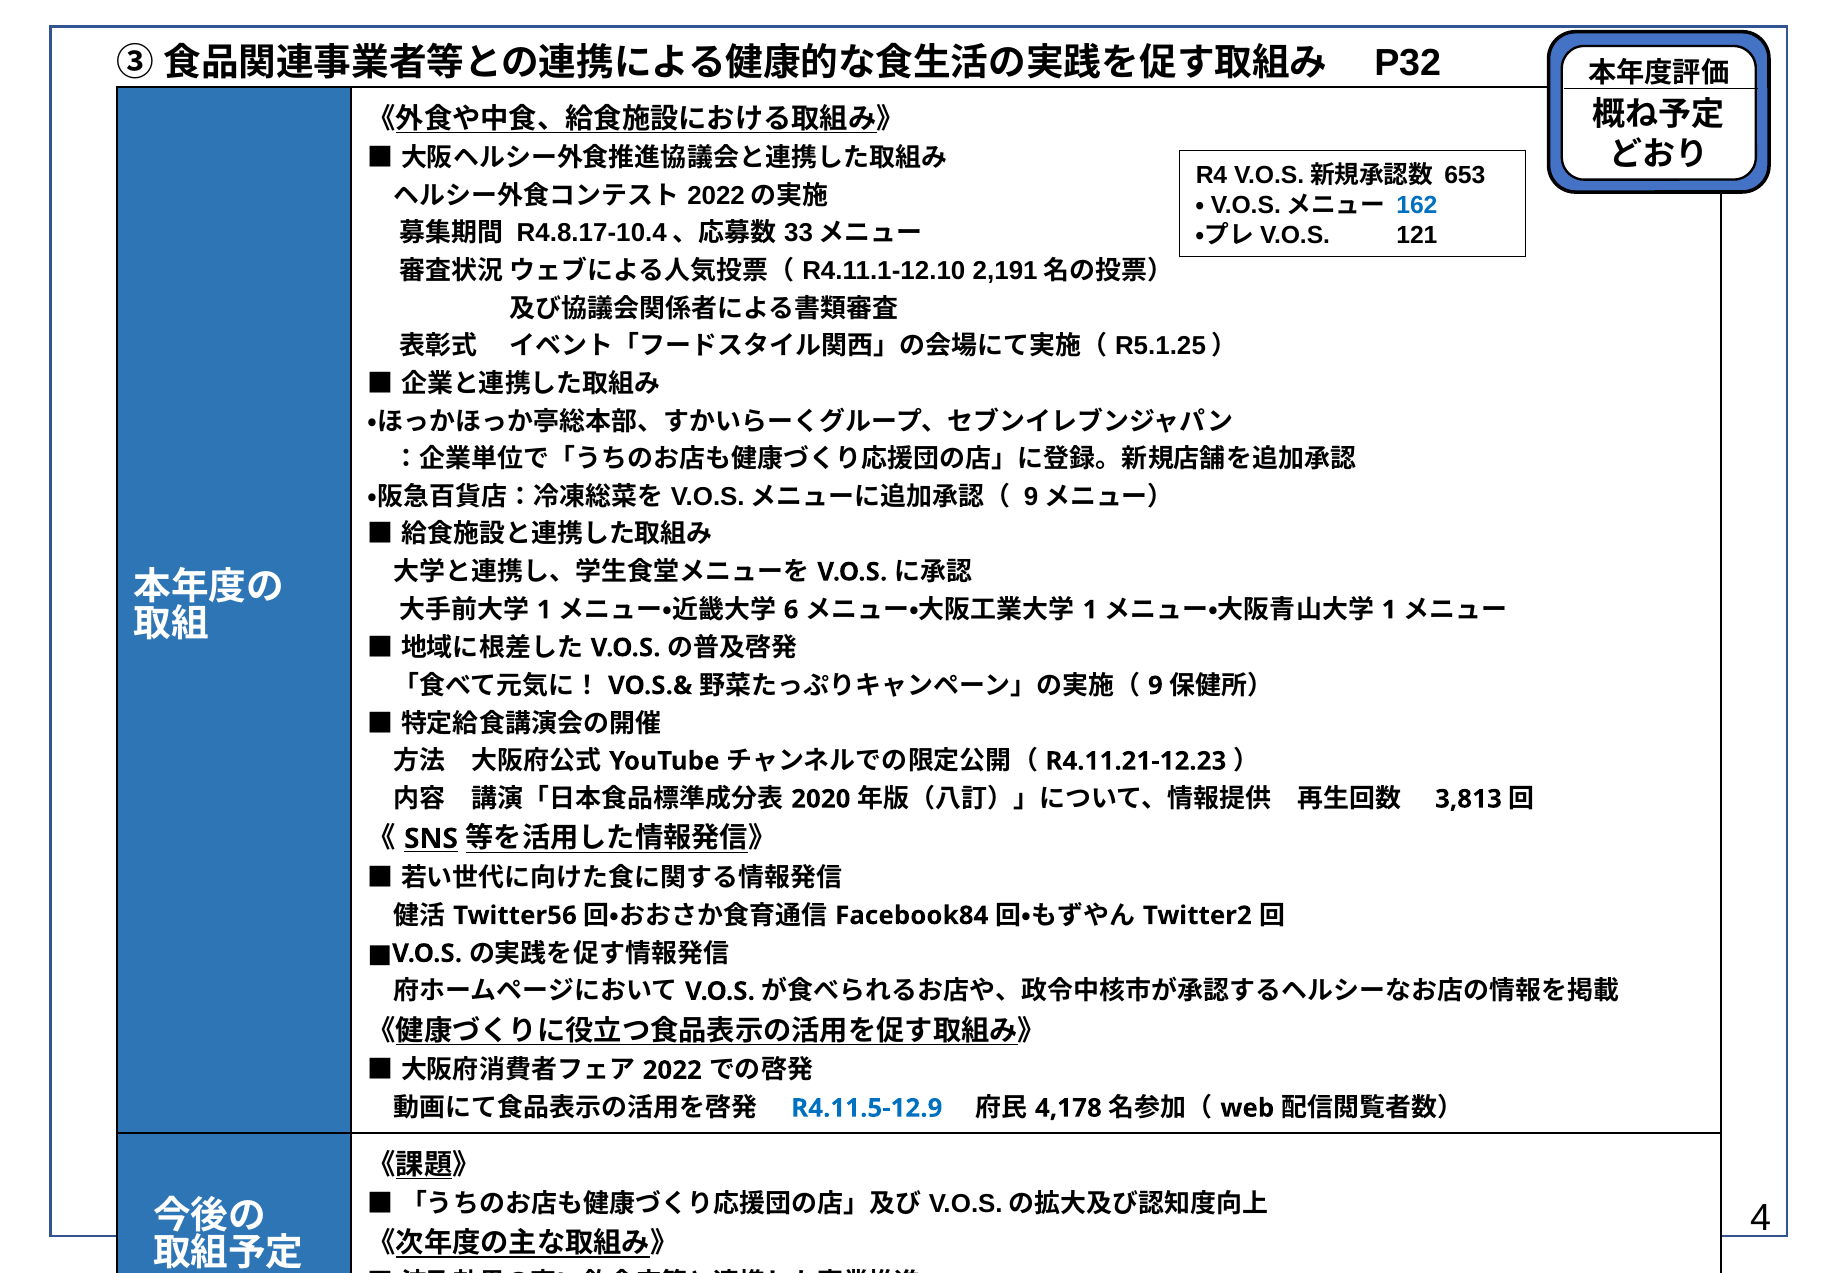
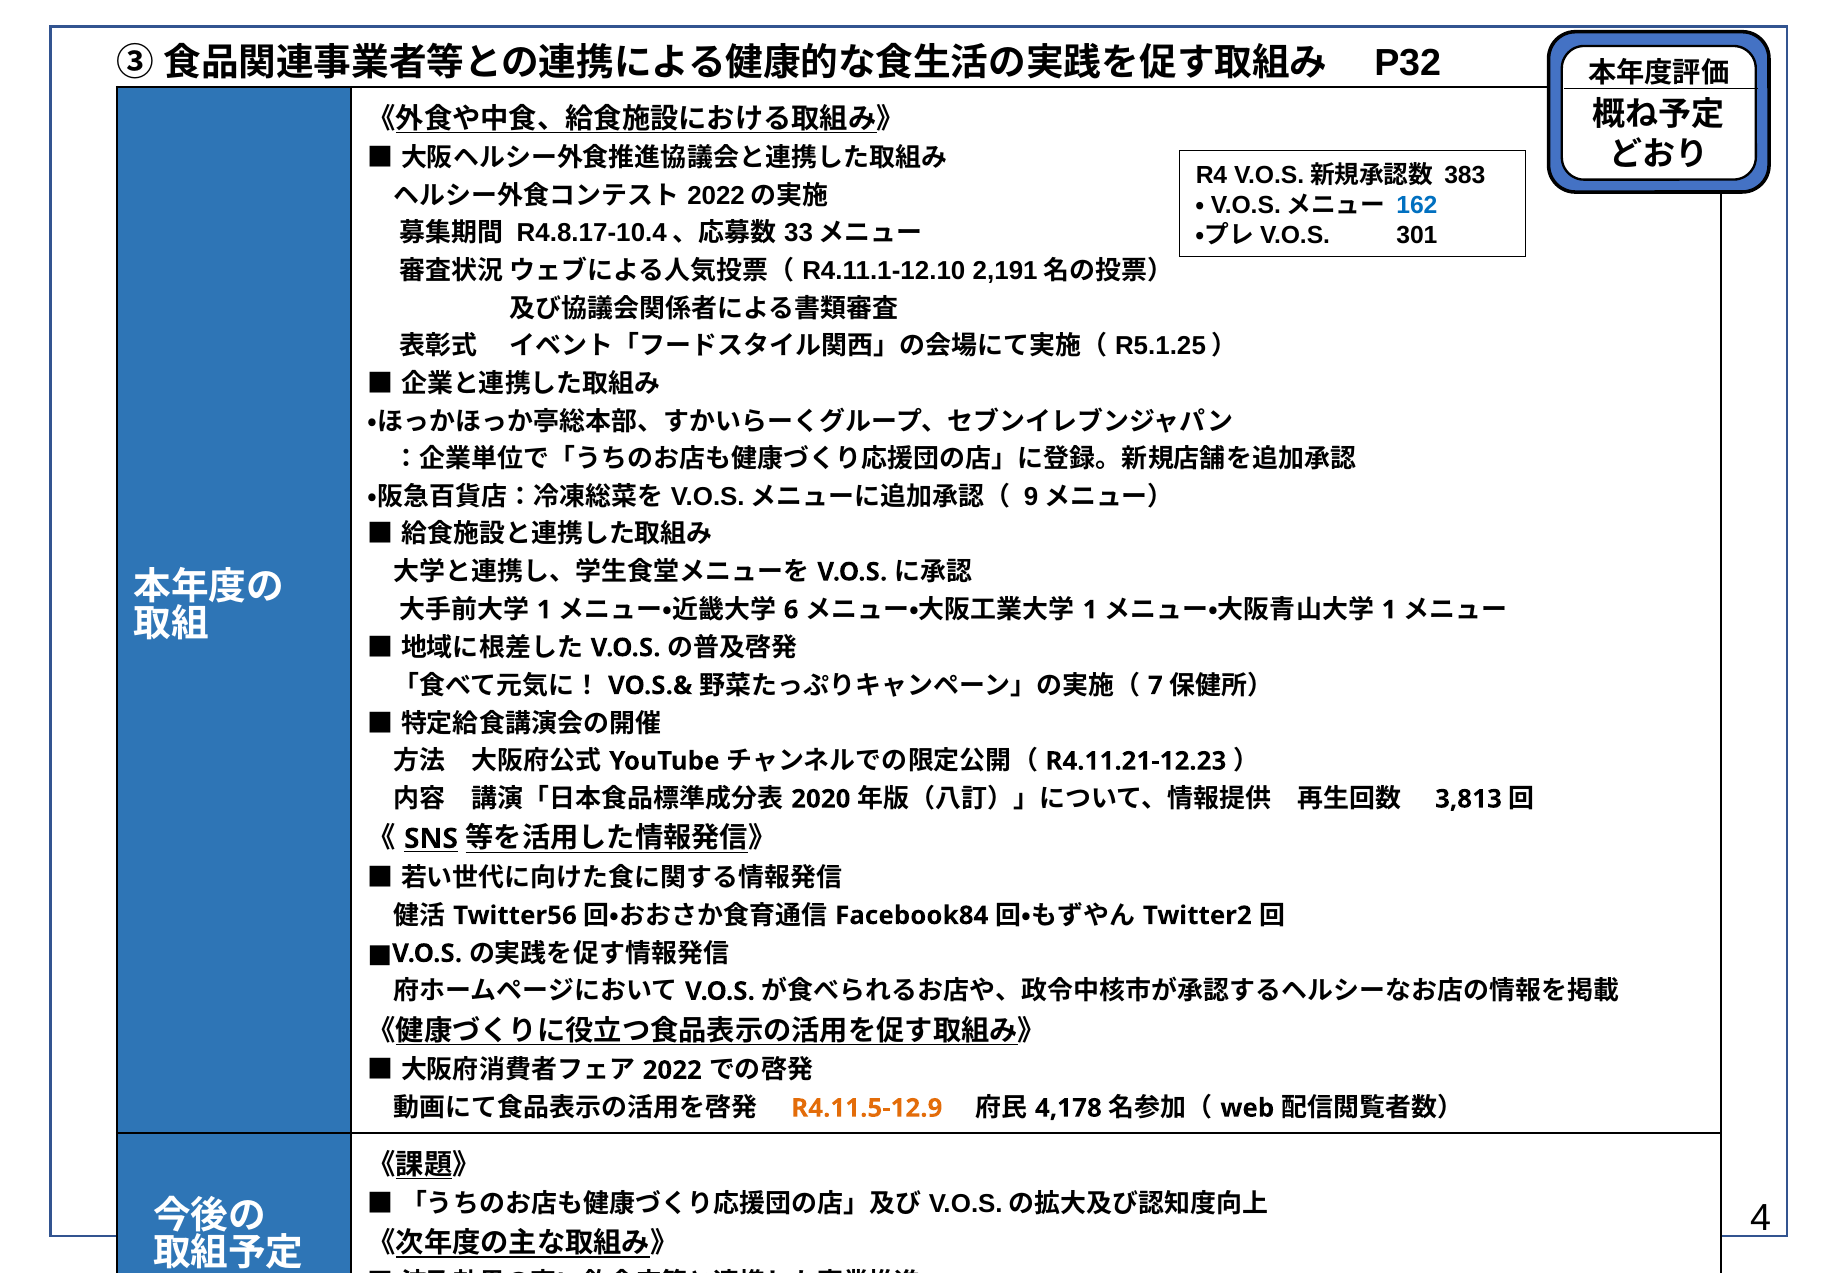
653: 653 -> 383 (1465, 176)
121: 121 -> 301 (1417, 235)
9: 9 -> 7 (1155, 685)
R4.11.5-12.9 colour: blue -> orange (867, 1108)
